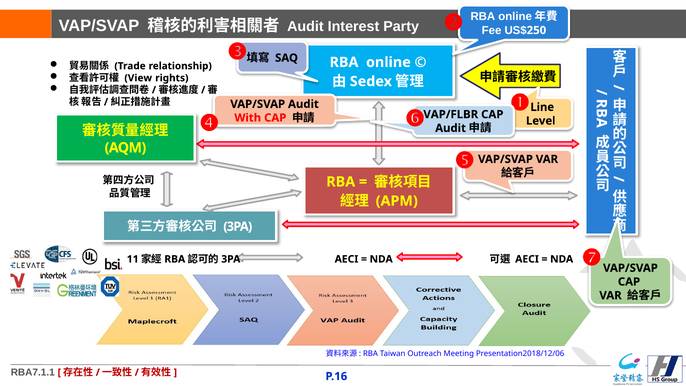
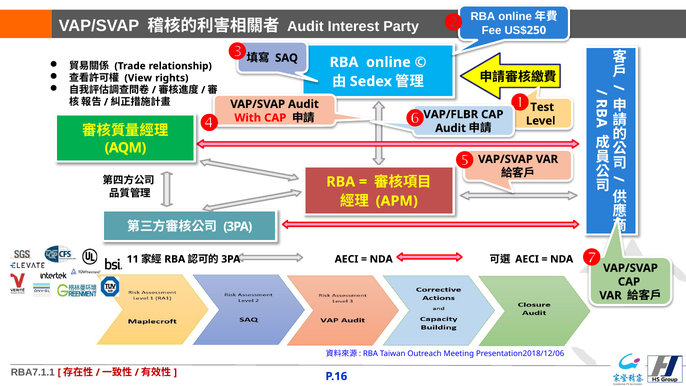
Line: Line -> Test (542, 107)
